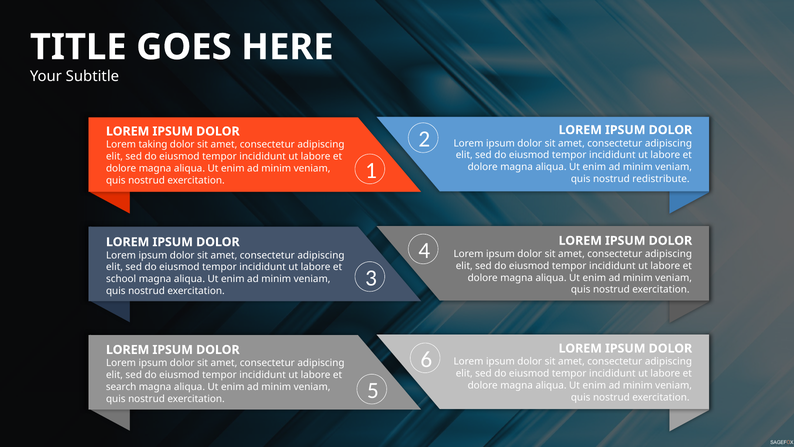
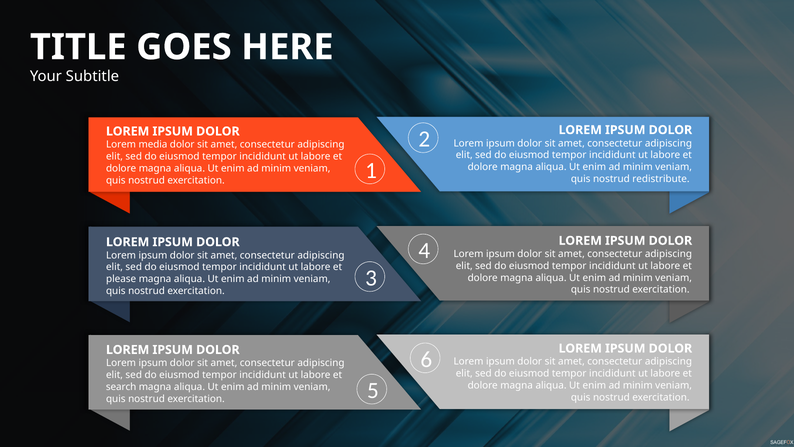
taking: taking -> media (153, 144)
school: school -> please (121, 279)
